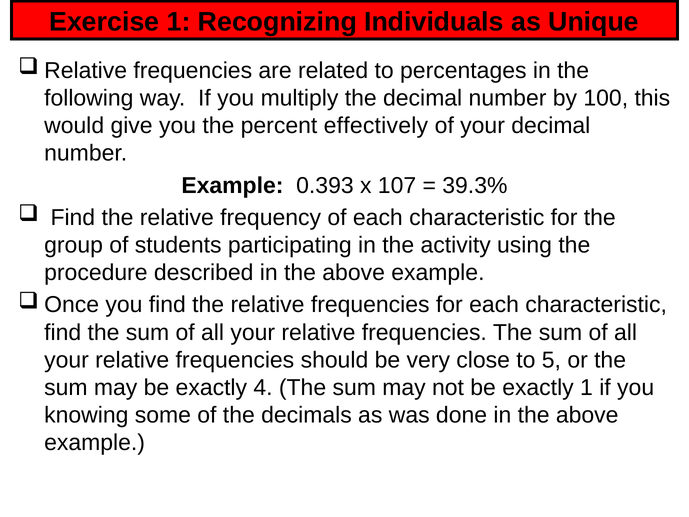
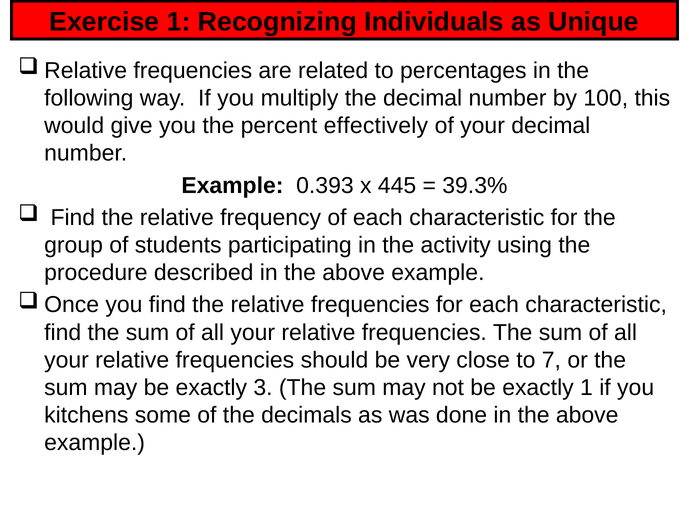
107: 107 -> 445 (397, 185)
5: 5 -> 7 (551, 360)
4: 4 -> 3 (263, 387)
knowing: knowing -> kitchens (86, 415)
